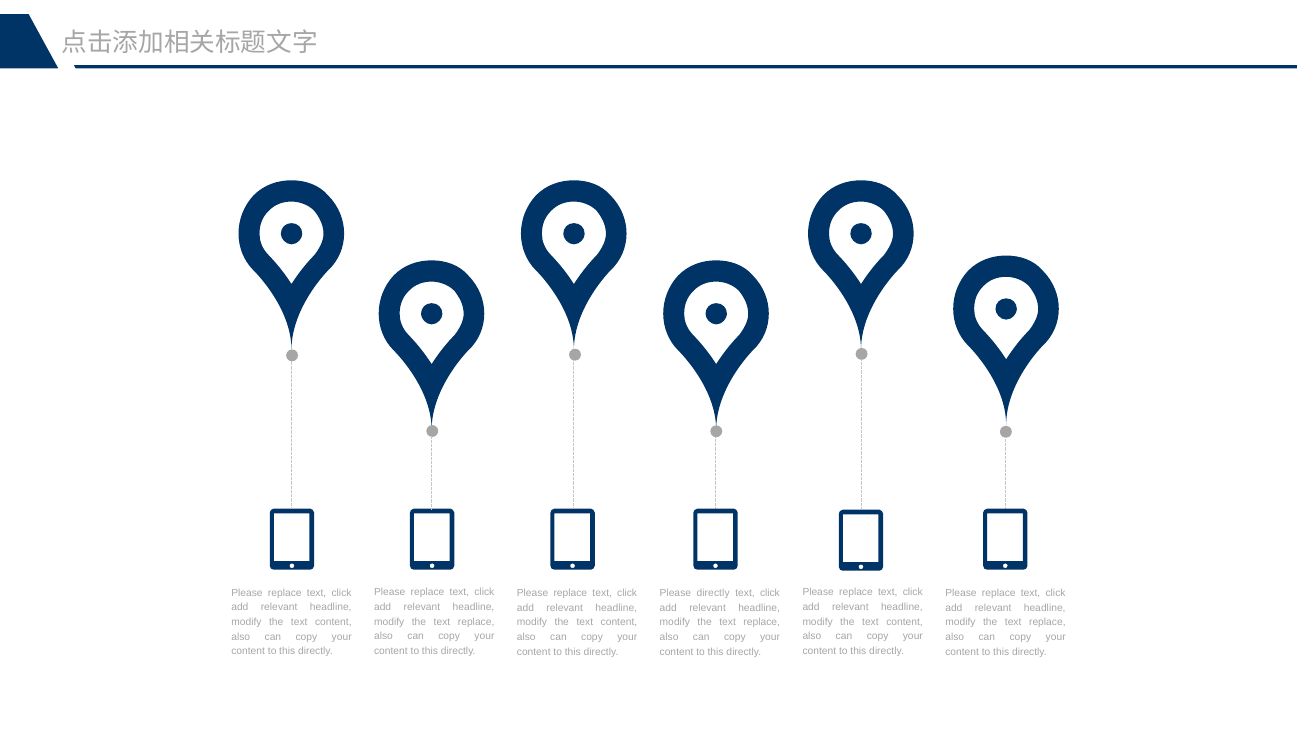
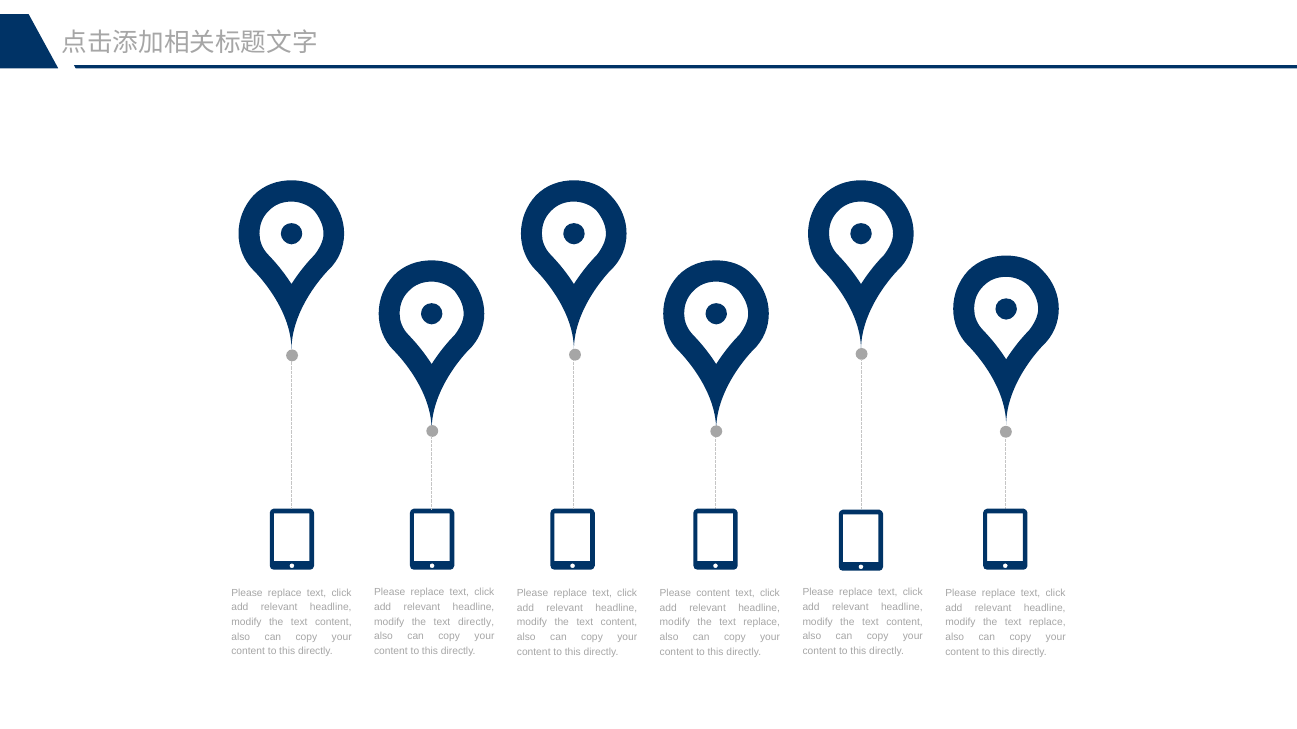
Please directly: directly -> content (713, 594)
replace: replace -> directly (476, 622)
